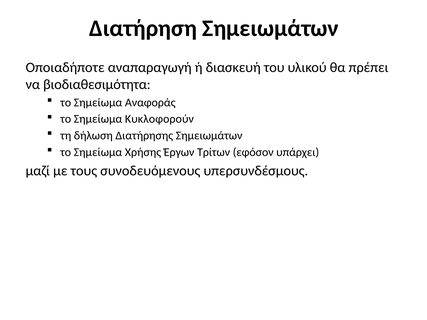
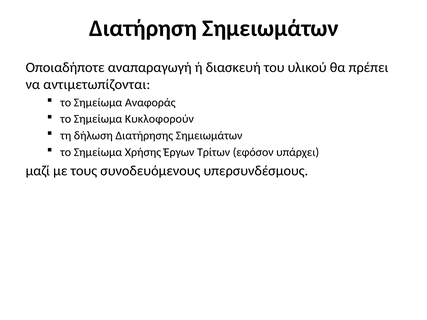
βιοδιαθεσιμότητα: βιοδιαθεσιμότητα -> αντιμετωπίζονται (97, 85)
